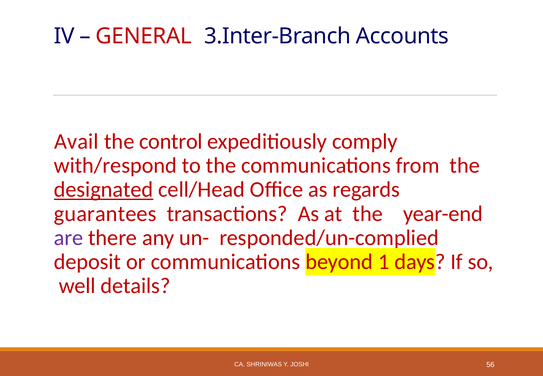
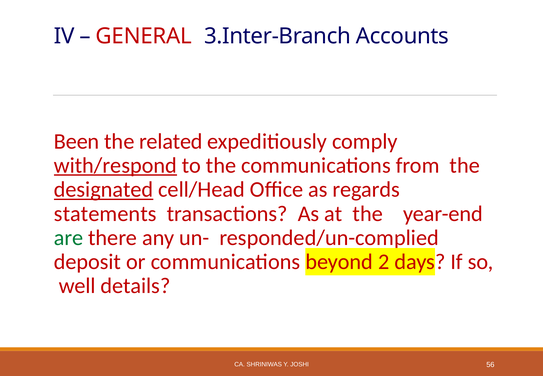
Avail: Avail -> Been (77, 141)
control: control -> related (171, 141)
with/respond underline: none -> present (115, 166)
guarantees: guarantees -> statements (105, 214)
are colour: purple -> green (69, 238)
1: 1 -> 2 (384, 262)
